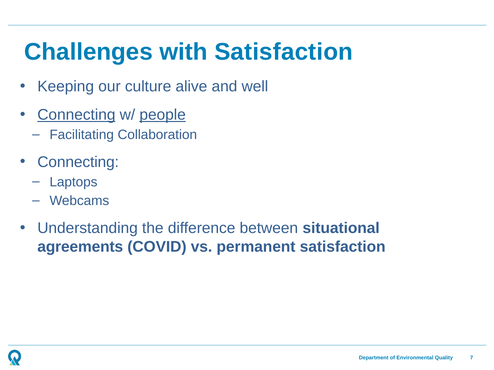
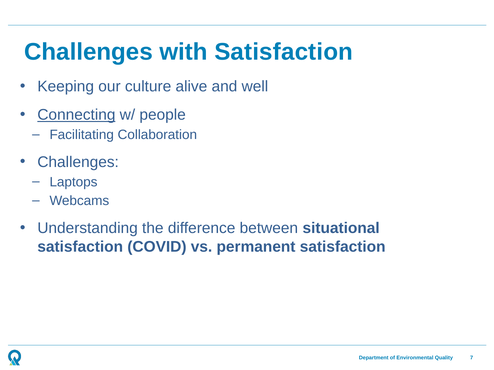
people underline: present -> none (163, 115)
Connecting: Connecting -> Challenges (78, 162)
agreements: agreements -> satisfaction (80, 247)
